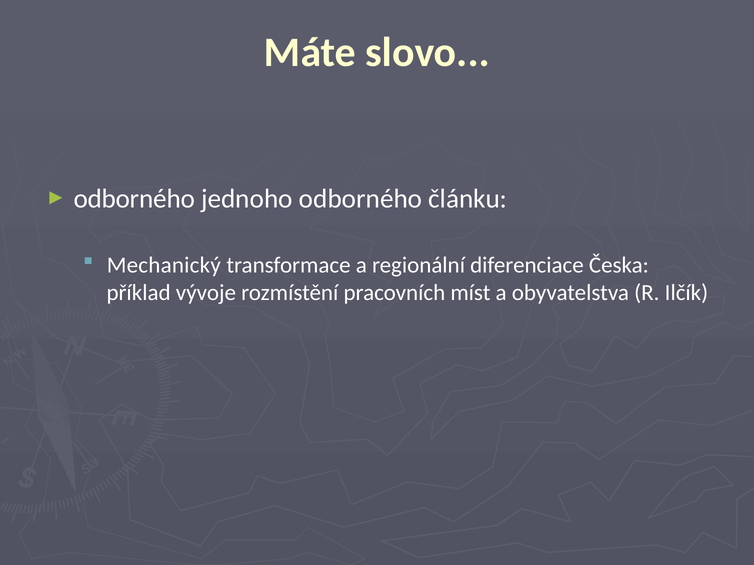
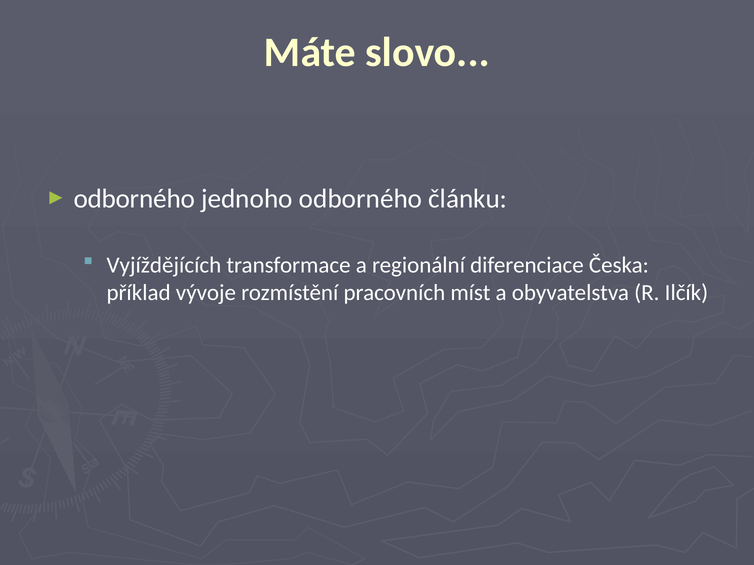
Mechanický: Mechanický -> Vyjíždějících (164, 265)
